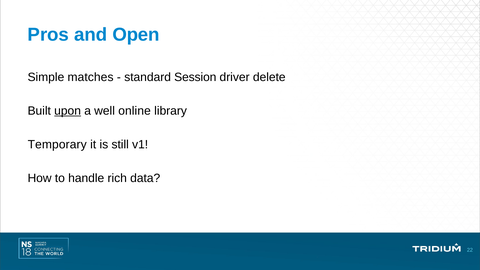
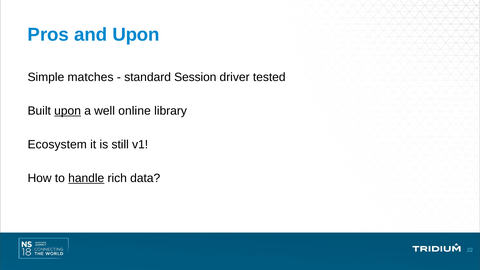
and Open: Open -> Upon (136, 35)
delete: delete -> tested (269, 77)
Temporary: Temporary -> Ecosystem (57, 145)
handle underline: none -> present (86, 178)
